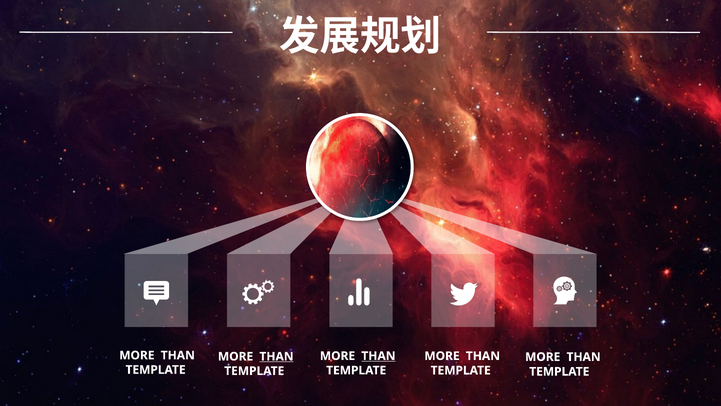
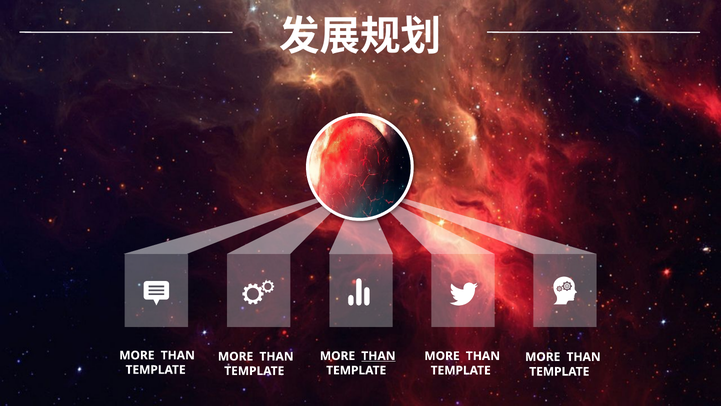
THAN underline: present -> none (276, 356)
